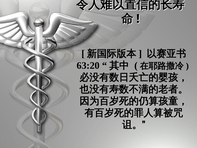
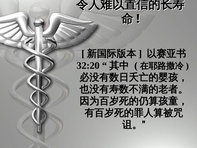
63:20: 63:20 -> 32:20 (88, 65)
